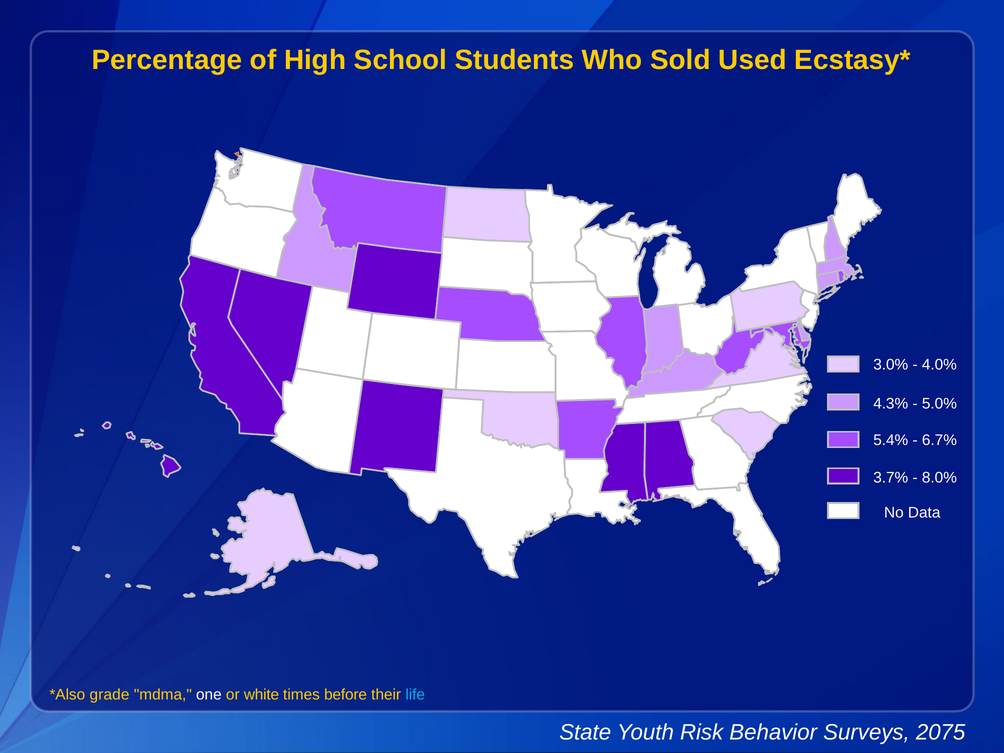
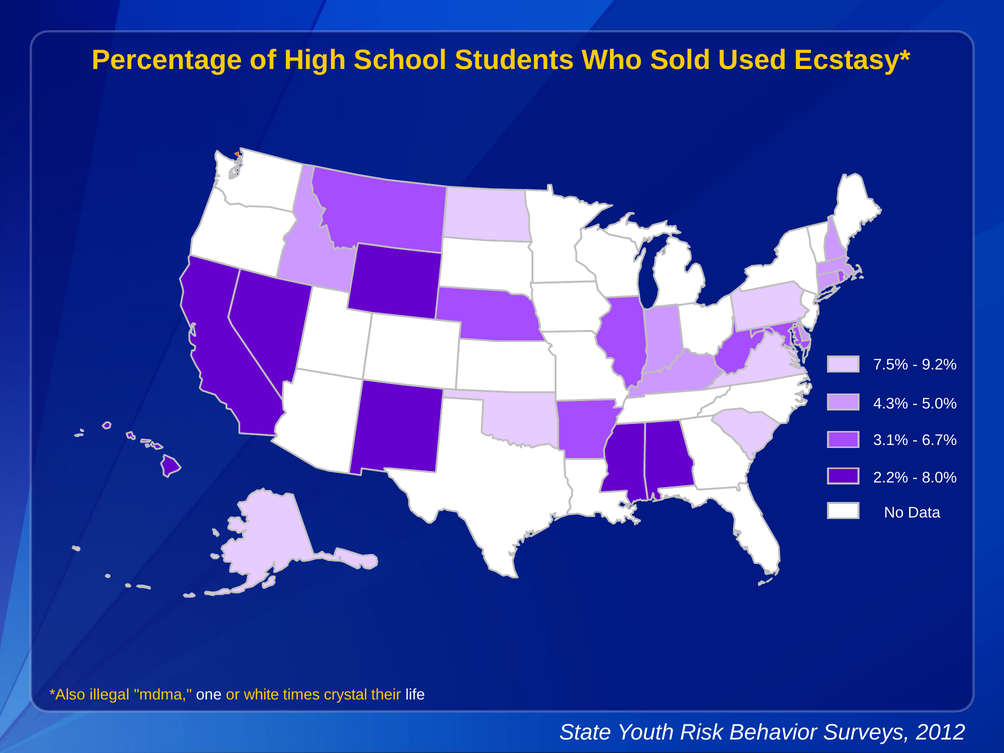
3.0%: 3.0% -> 7.5% (891, 365)
4.0%: 4.0% -> 9.2% (939, 365)
5.4%: 5.4% -> 3.1% (891, 440)
3.7%: 3.7% -> 2.2% (891, 478)
grade: grade -> illegal (110, 695)
before: before -> crystal (346, 695)
life colour: light blue -> white (415, 695)
2075: 2075 -> 2012 (941, 732)
